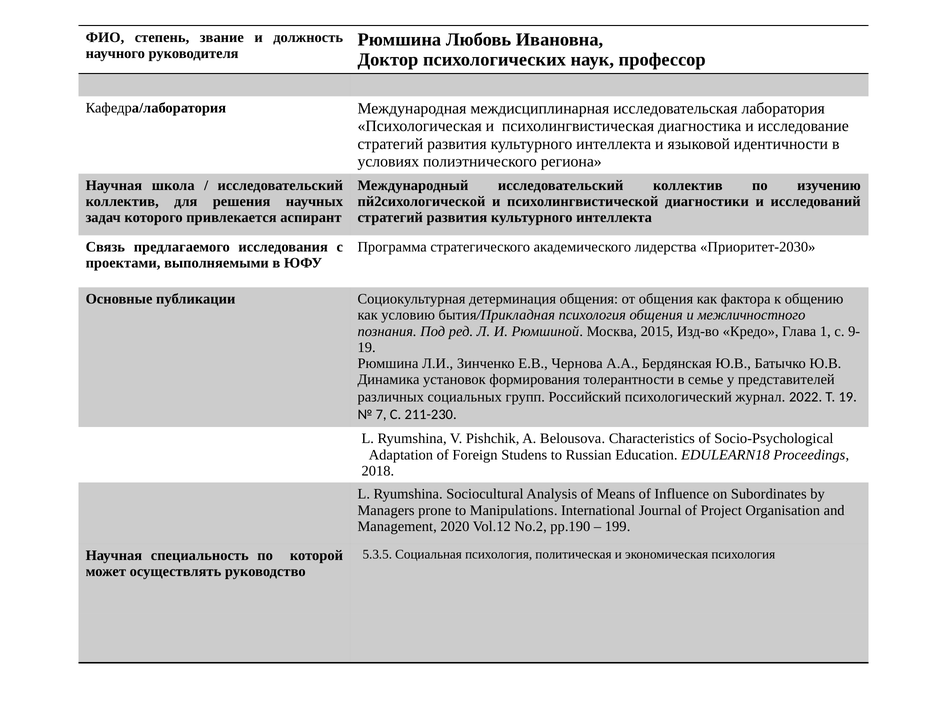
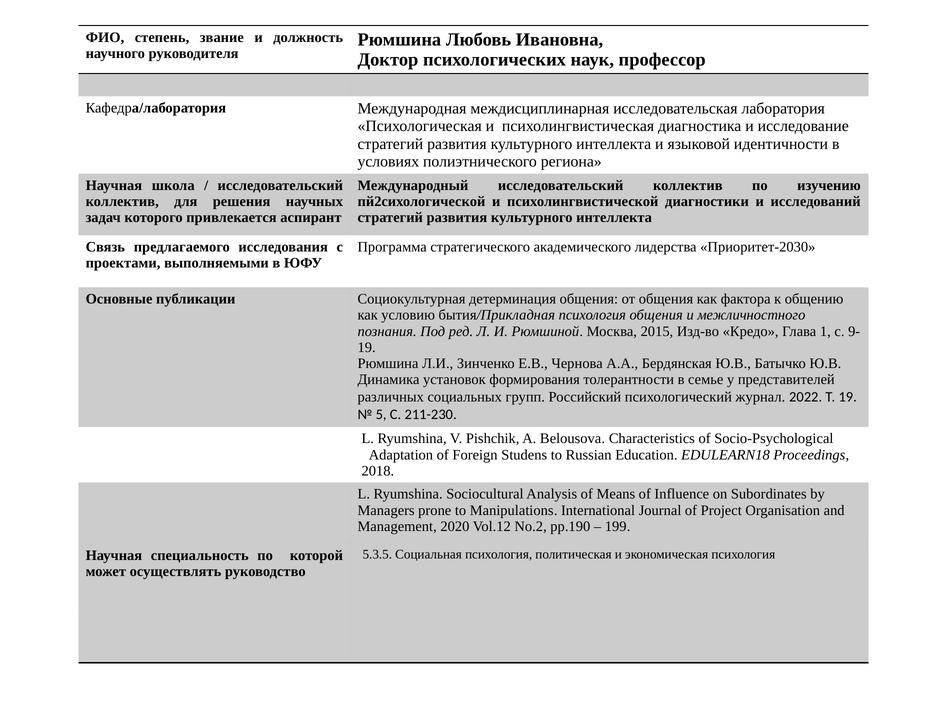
7: 7 -> 5 (381, 414)
